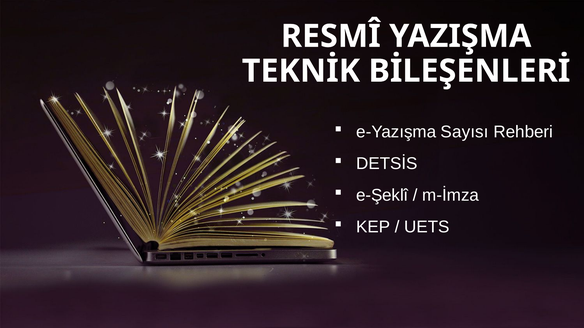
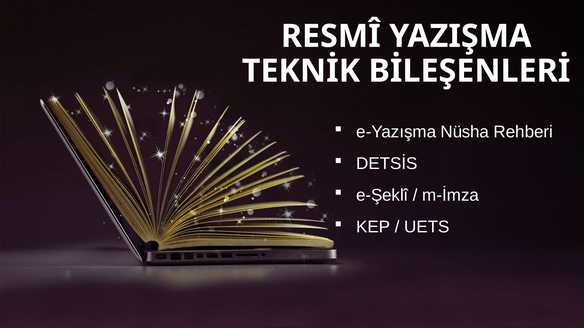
Sayısı: Sayısı -> Nüsha (465, 132)
